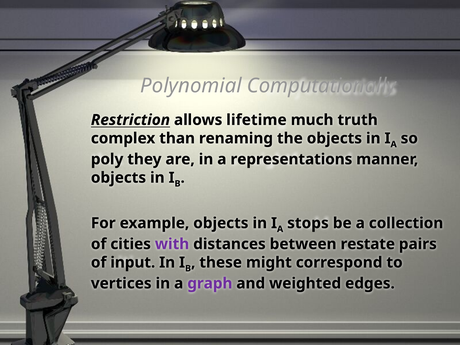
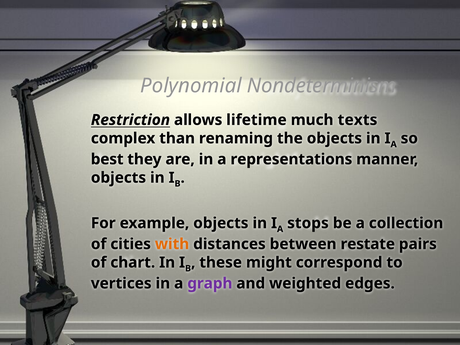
Computationally: Computationally -> Nondeterminism (322, 86)
truth: truth -> texts (358, 120)
poly: poly -> best (107, 159)
with colour: purple -> orange (172, 244)
input: input -> chart (133, 262)
